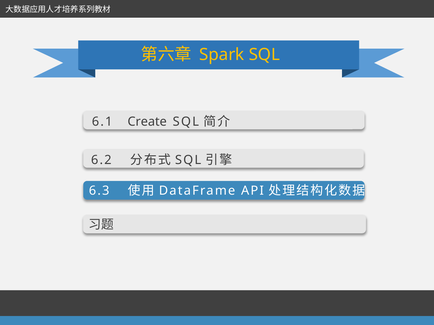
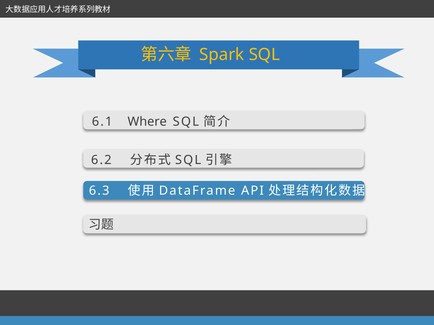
Create: Create -> Where (147, 122)
